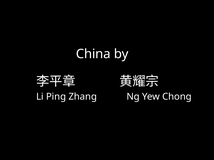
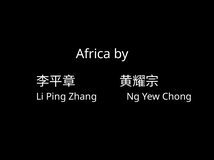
China: China -> Africa (93, 54)
